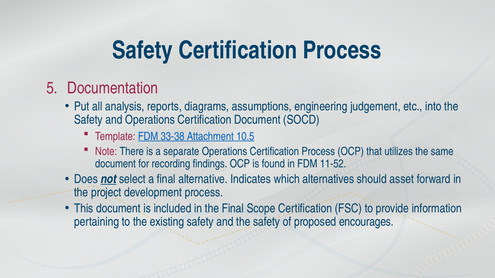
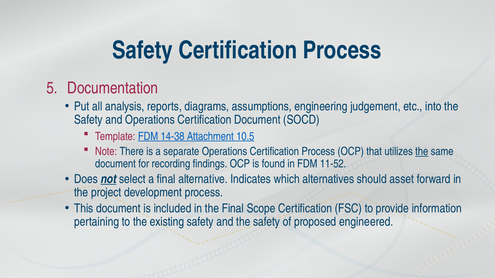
33-38: 33-38 -> 14-38 (173, 137)
the underline: none -> present (422, 152)
encourages: encourages -> engineered (366, 222)
